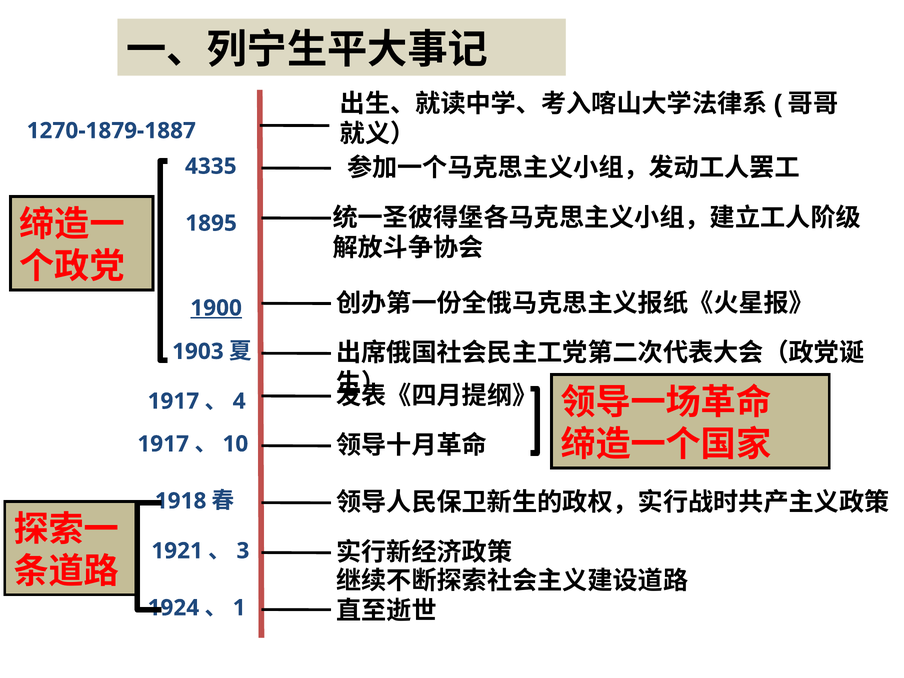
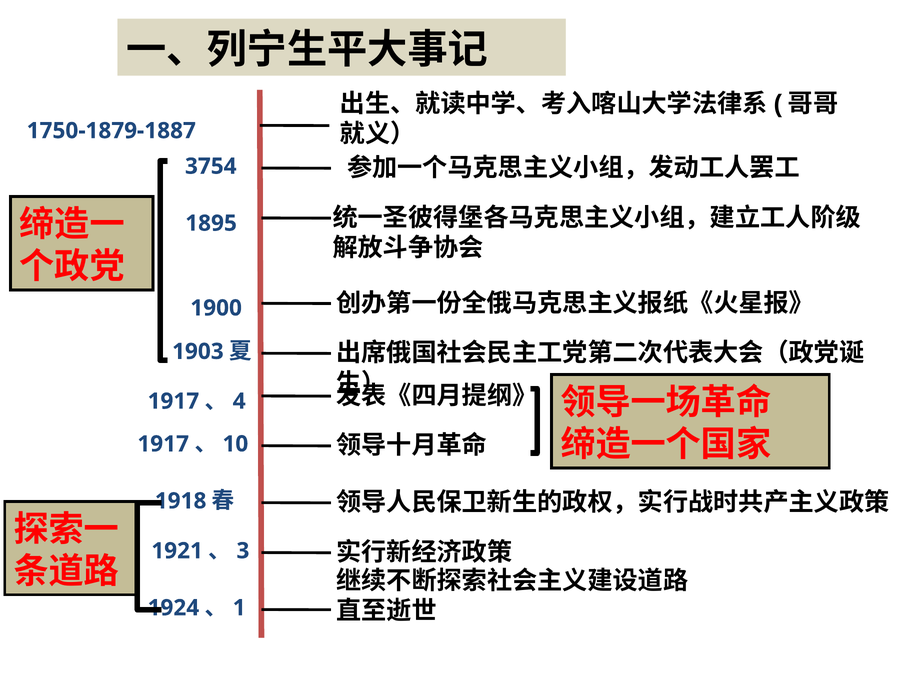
1270-1879-1887: 1270-1879-1887 -> 1750-1879-1887 (111, 131)
4335: 4335 -> 3754 (211, 166)
1900 underline: present -> none (216, 308)
